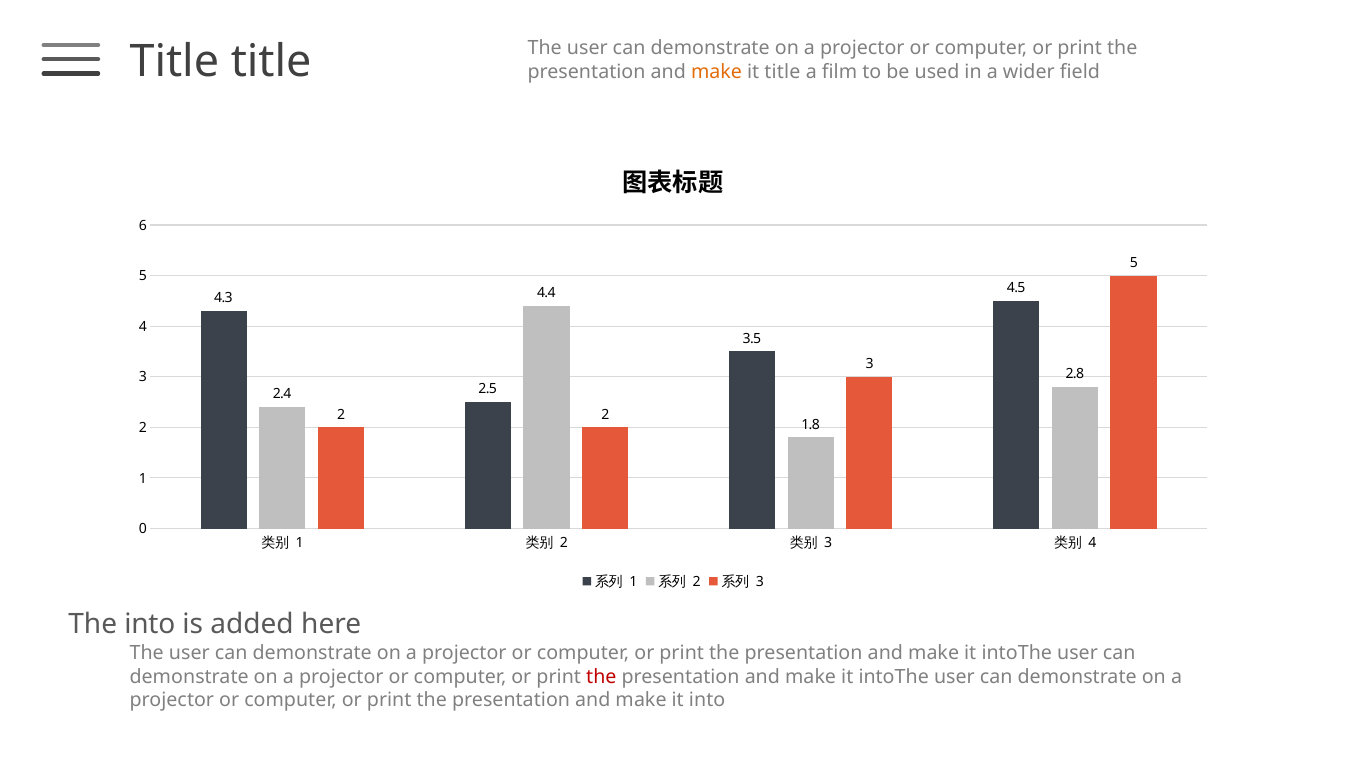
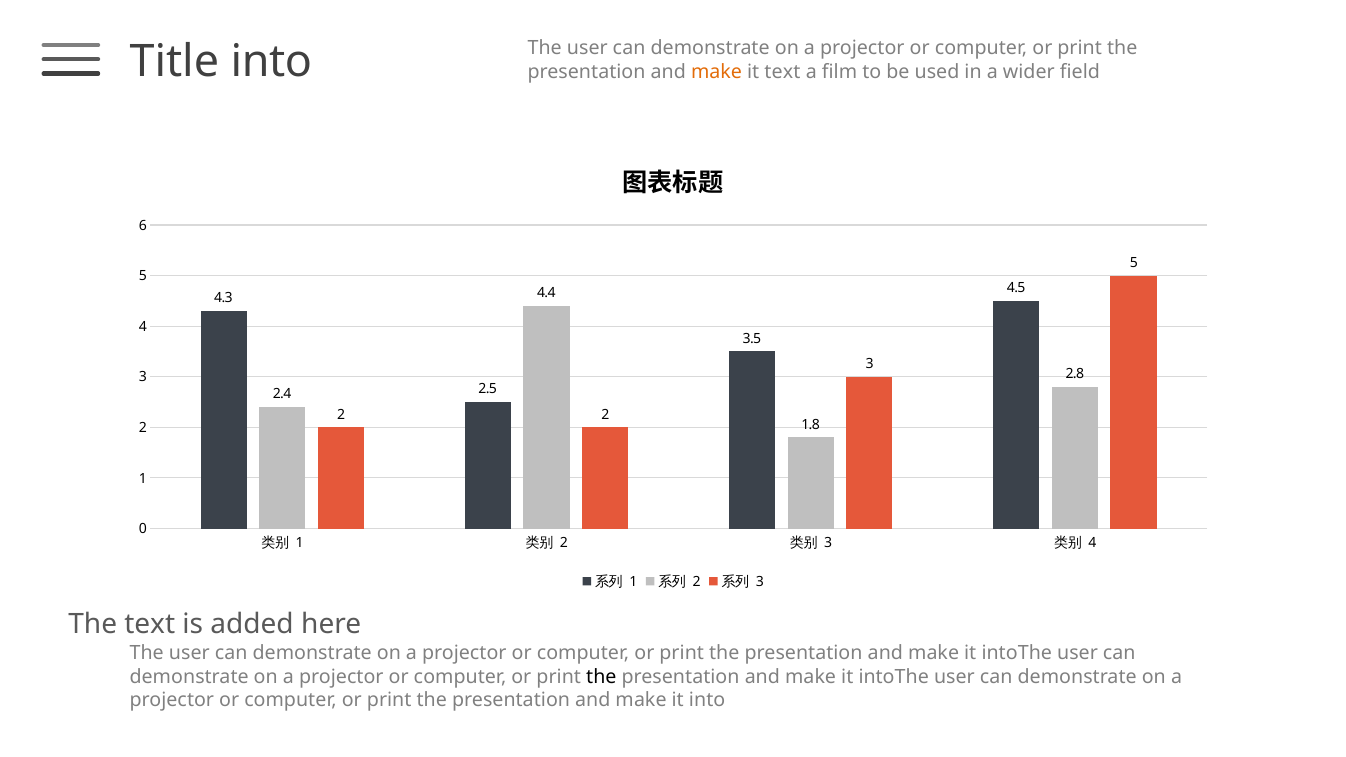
Title title: title -> into (271, 62)
it title: title -> text (782, 72)
The into: into -> text (150, 624)
the colour: red -> black (601, 677)
